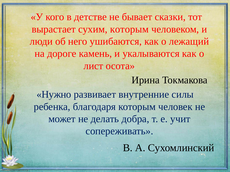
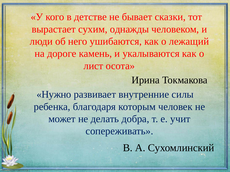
сухим которым: которым -> однажды (129, 29)
